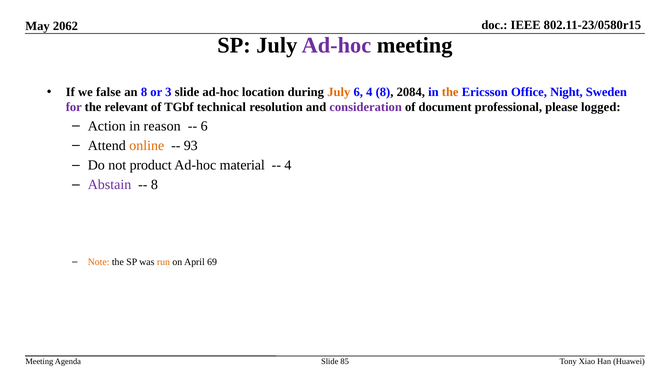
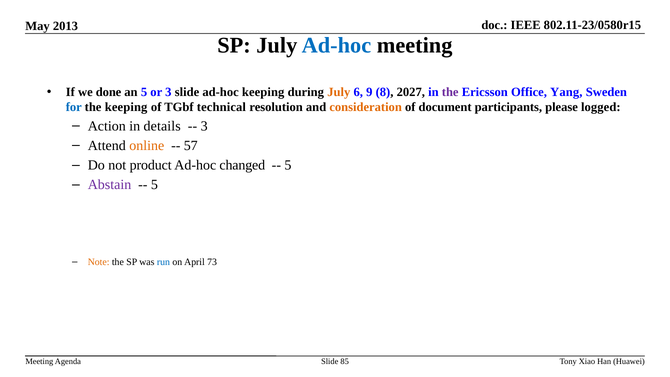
2062: 2062 -> 2013 (65, 26)
Ad-hoc colour: purple -> blue (336, 46)
false: false -> done (109, 92)
an 8: 8 -> 5 (144, 92)
ad-hoc location: location -> keeping (263, 92)
6 4: 4 -> 9 (369, 92)
2084: 2084 -> 2027 (411, 92)
the colour: orange -> purple (450, 92)
Night: Night -> Yang (566, 92)
for colour: purple -> blue (74, 107)
the relevant: relevant -> keeping (126, 107)
consideration colour: purple -> orange (366, 107)
professional: professional -> participants (508, 107)
reason: reason -> details (162, 126)
6: 6 -> 3 (204, 126)
93: 93 -> 57 (191, 146)
material: material -> changed (242, 165)
4: 4 -> 5 (288, 165)
8: 8 -> 5 (154, 185)
run colour: orange -> blue (163, 262)
69: 69 -> 73 (212, 262)
